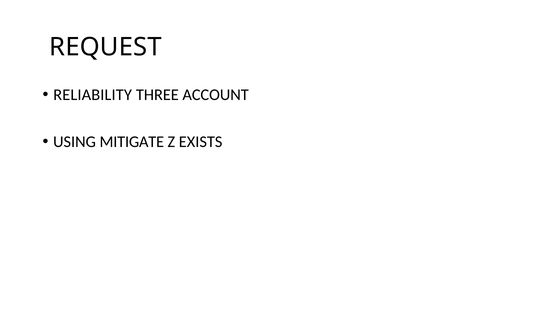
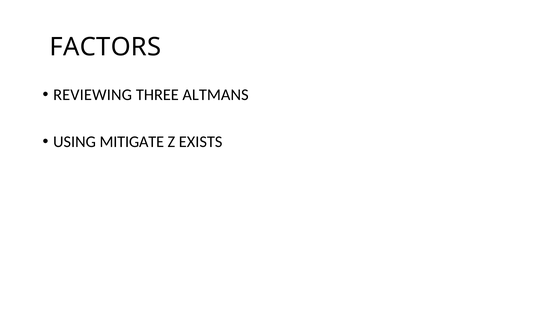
REQUEST: REQUEST -> FACTORS (105, 47)
RELIABILITY: RELIABILITY -> REVIEWING (93, 95)
ACCOUNT: ACCOUNT -> ALTMANS (216, 95)
